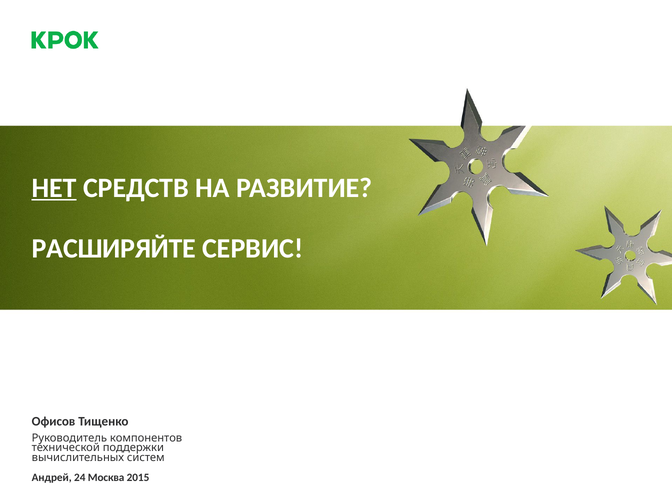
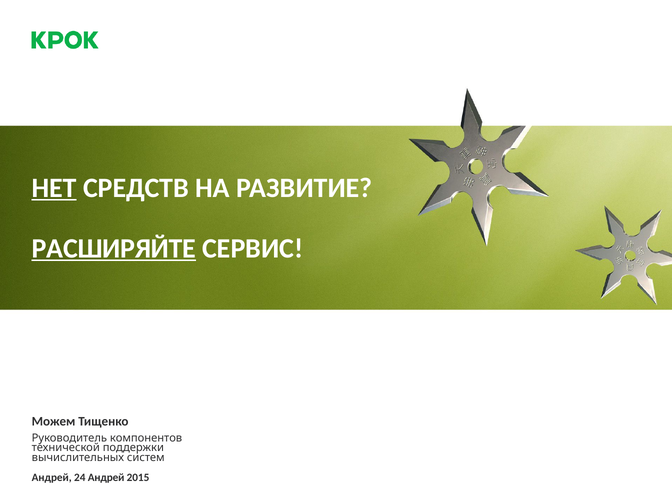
РАСШИРЯЙТЕ underline: none -> present (114, 248)
Офисов: Офисов -> Можем (54, 421)
24 Москва: Москва -> Андрей (106, 478)
